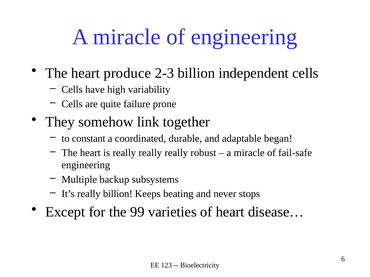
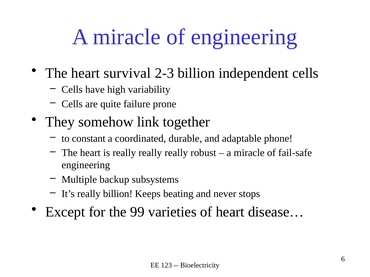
produce: produce -> survival (127, 73)
began: began -> phone (278, 139)
